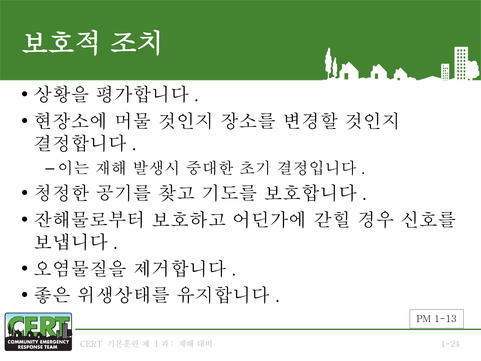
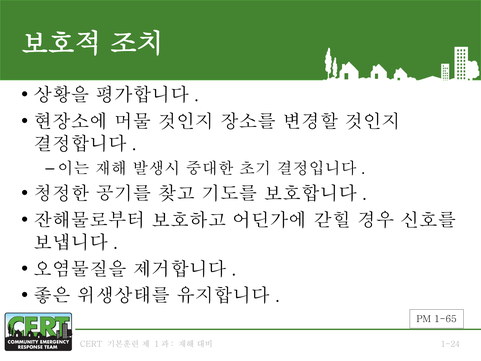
1-13: 1-13 -> 1-65 (445, 319)
